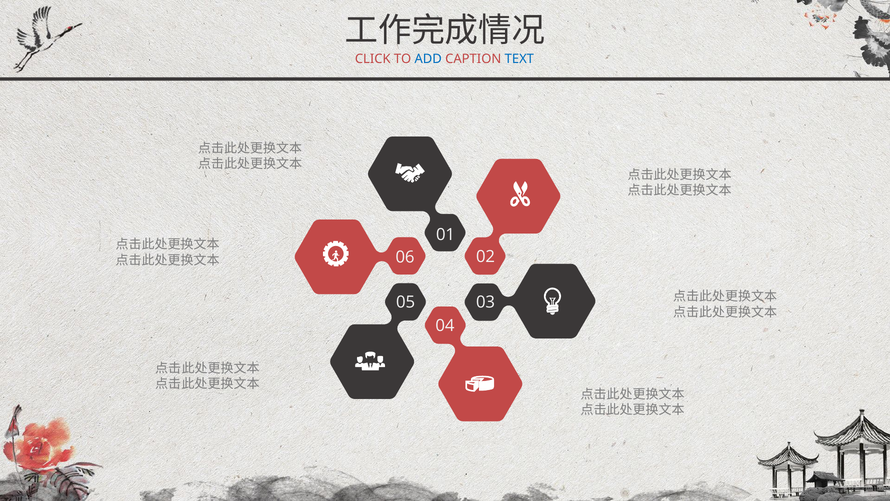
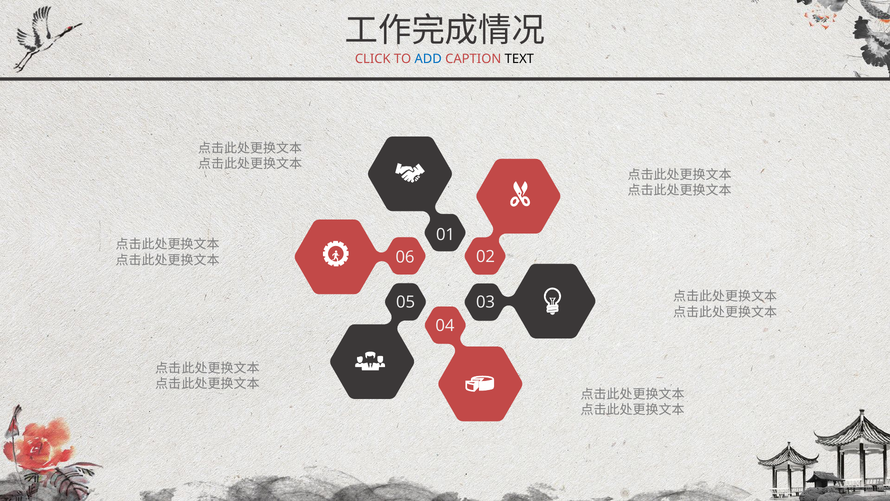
TEXT colour: blue -> black (519, 59)
